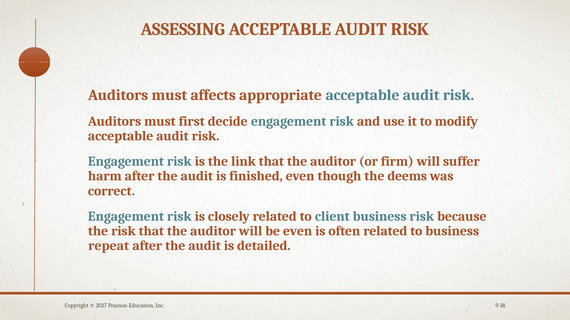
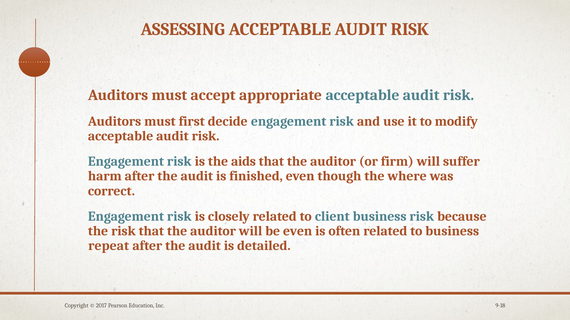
affects: affects -> accept (213, 95)
link: link -> aids (243, 162)
deems: deems -> where (407, 176)
